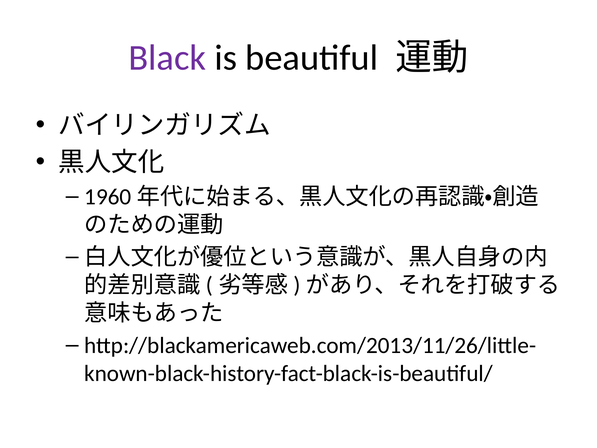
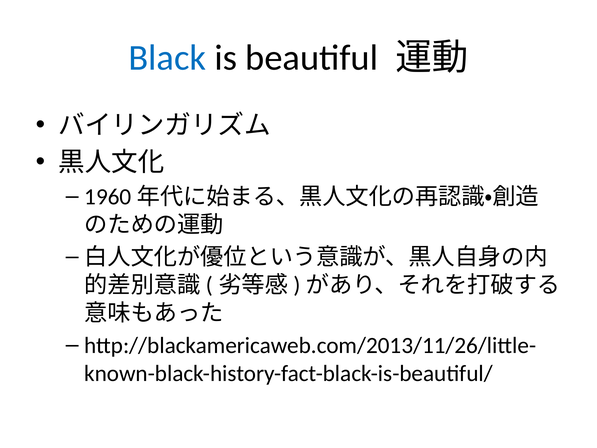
Black colour: purple -> blue (167, 58)
